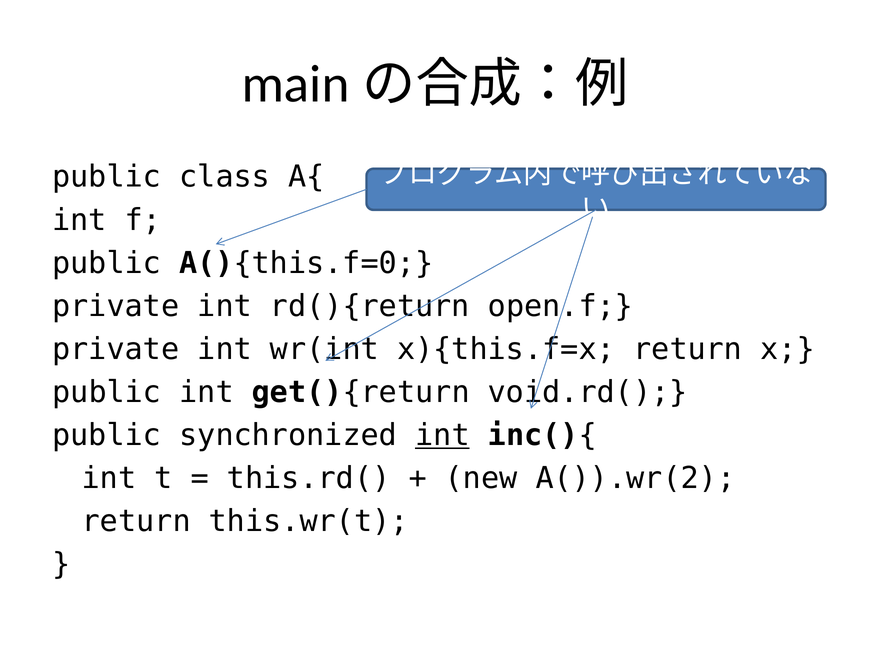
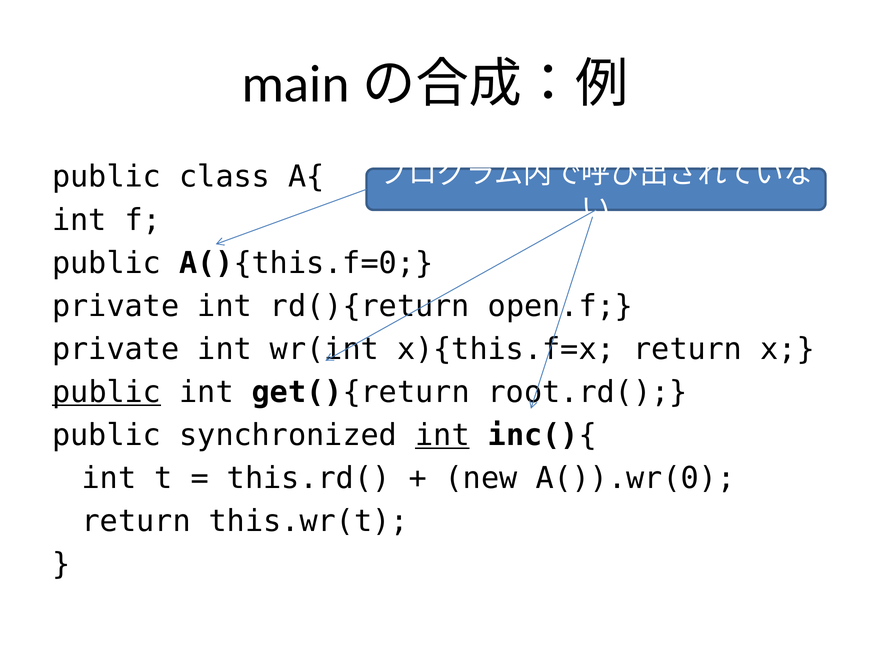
public underline: none -> present (107, 392)
void.rd(: void.rd( -> root.rd( (588, 392)
A()).wr(2: A()).wr(2 -> A()).wr(0 (635, 478)
